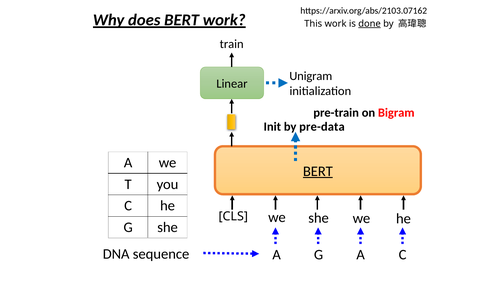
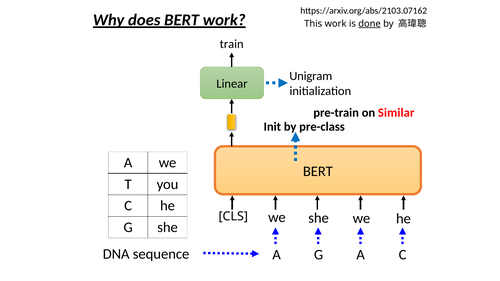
Bigram: Bigram -> Similar (396, 113)
pre-data: pre-data -> pre-class (322, 127)
BERT underline: present -> none (318, 171)
